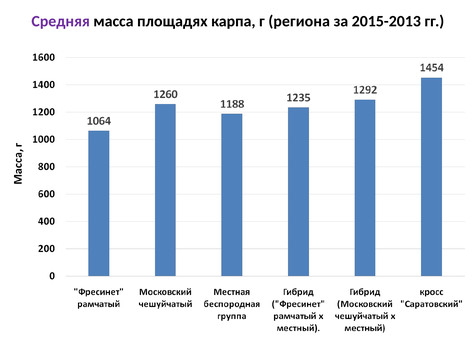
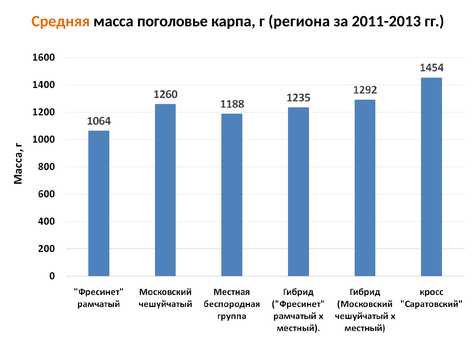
Средняя colour: purple -> orange (61, 21)
площадях: площадях -> поголовье (172, 21)
2015-2013: 2015-2013 -> 2011-2013 (386, 21)
